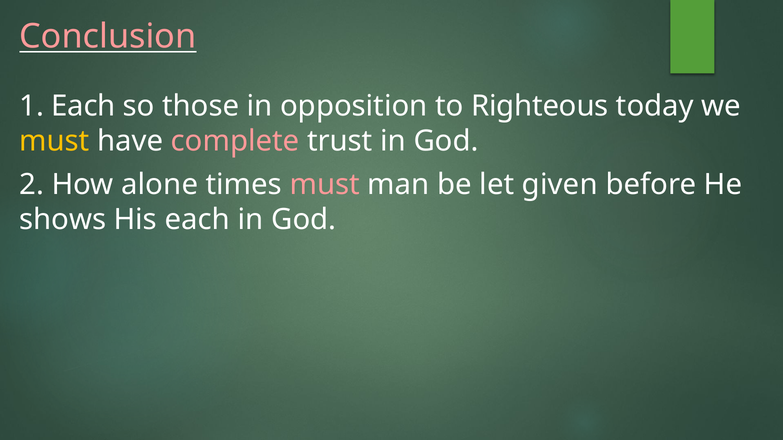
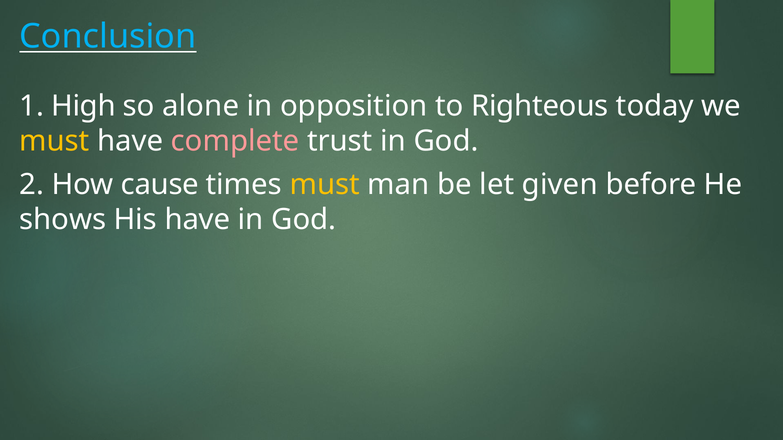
Conclusion colour: pink -> light blue (108, 36)
1 Each: Each -> High (84, 106)
those: those -> alone (201, 106)
alone: alone -> cause (160, 185)
must colour: pink -> yellow (325, 185)
His each: each -> have (197, 220)
